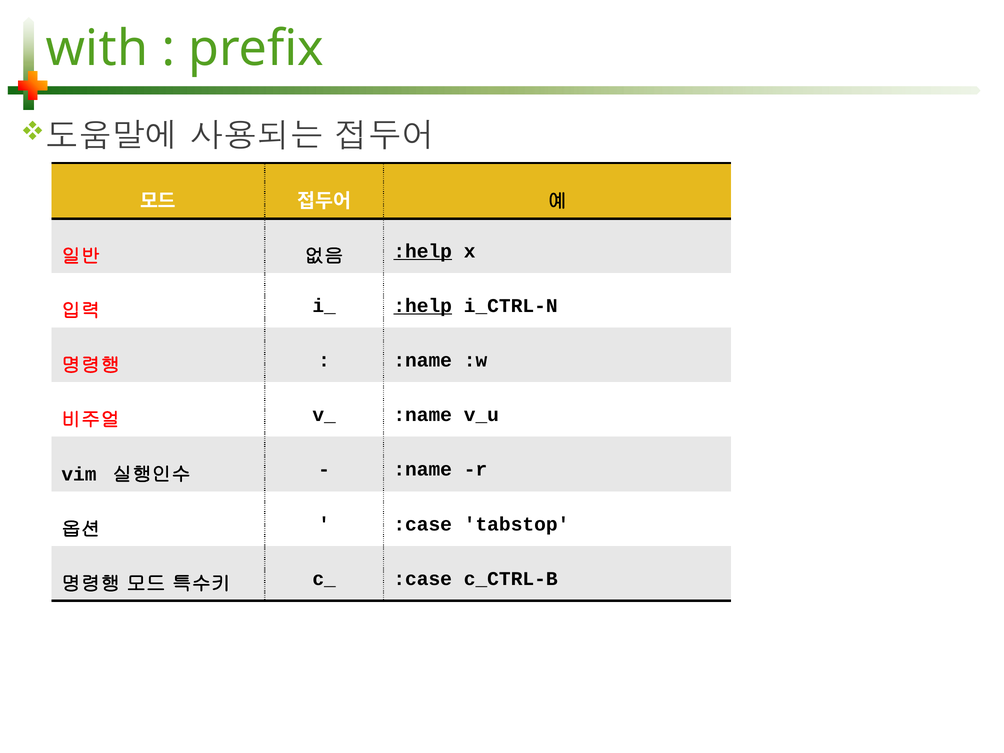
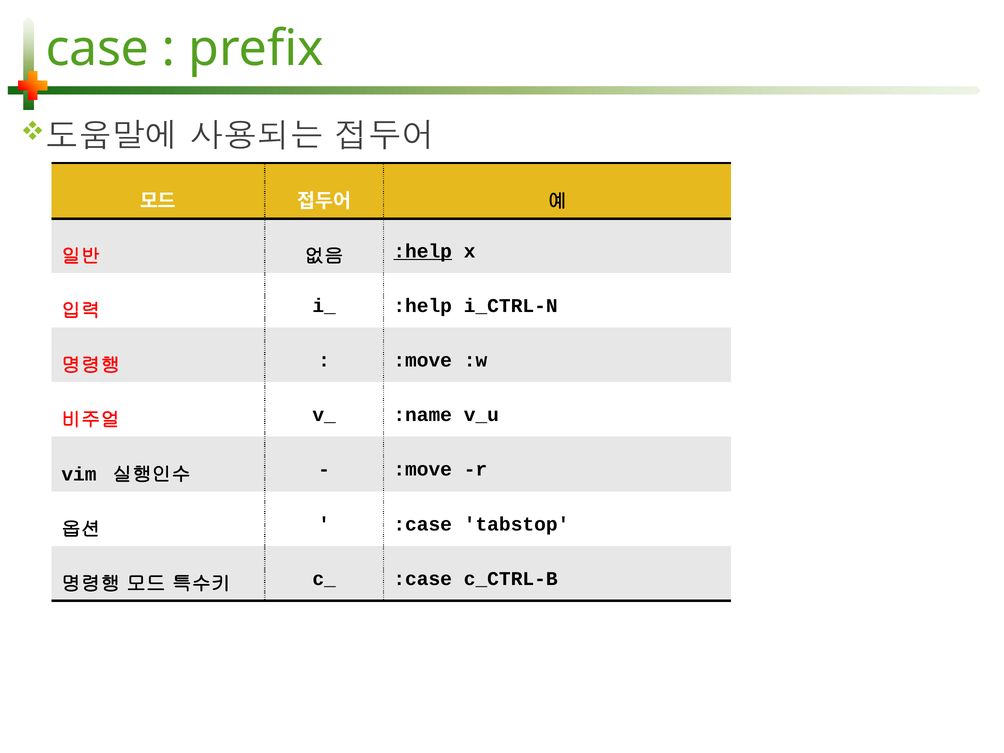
with: with -> case (97, 49)
:help underline: present -> none (423, 306)
:name: :name -> :move (423, 360)
:name: :name -> :move (423, 470)
